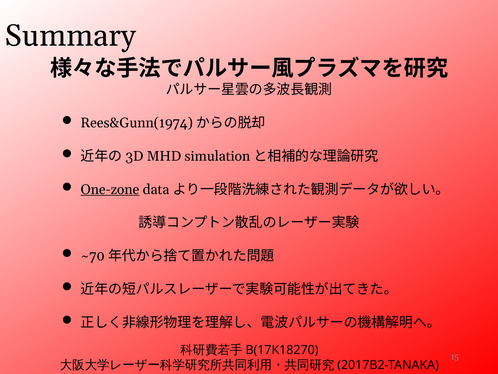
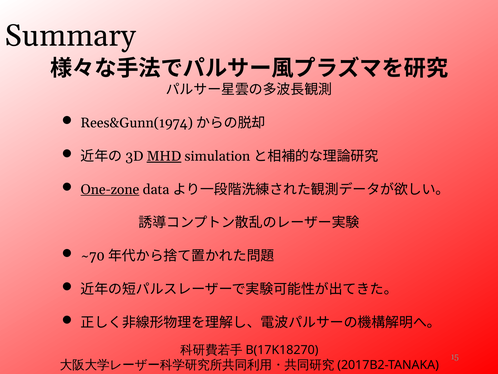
MHD underline: none -> present (164, 156)
